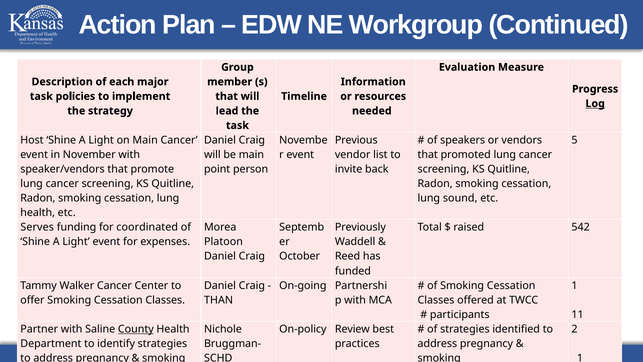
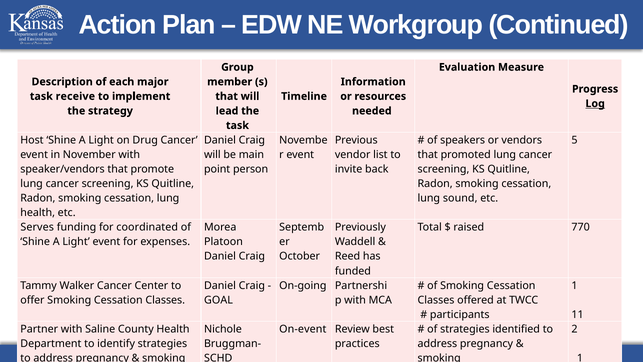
policies: policies -> receive (75, 96)
on Main: Main -> Drug (145, 140)
542: 542 -> 770 (581, 227)
THAN: THAN -> GOAL (219, 300)
County underline: present -> none (136, 329)
On-policy: On-policy -> On-event (303, 329)
